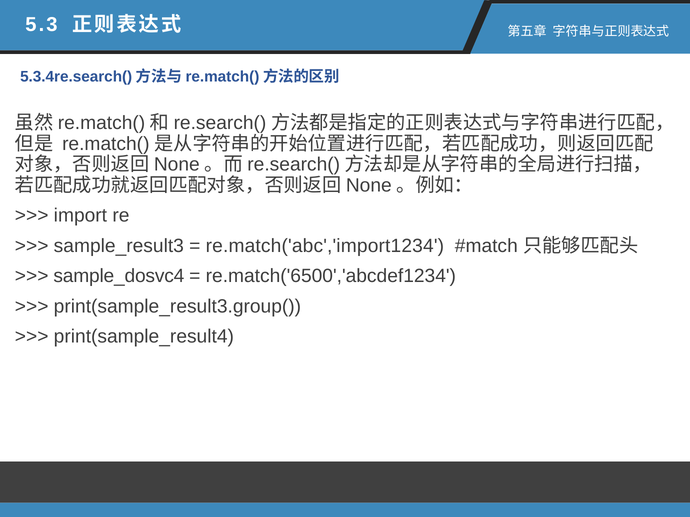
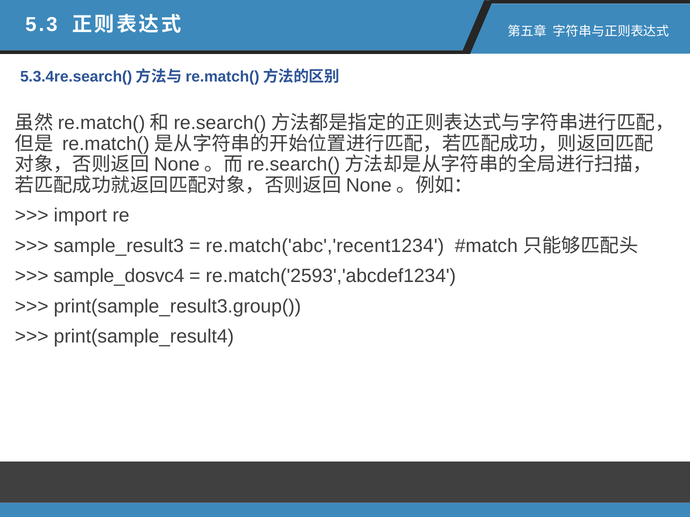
re.match('abc','import1234: re.match('abc','import1234 -> re.match('abc','recent1234 (325, 246)
re.match('6500','abcdef1234: re.match('6500','abcdef1234 -> re.match('2593','abcdef1234 (331, 276)
